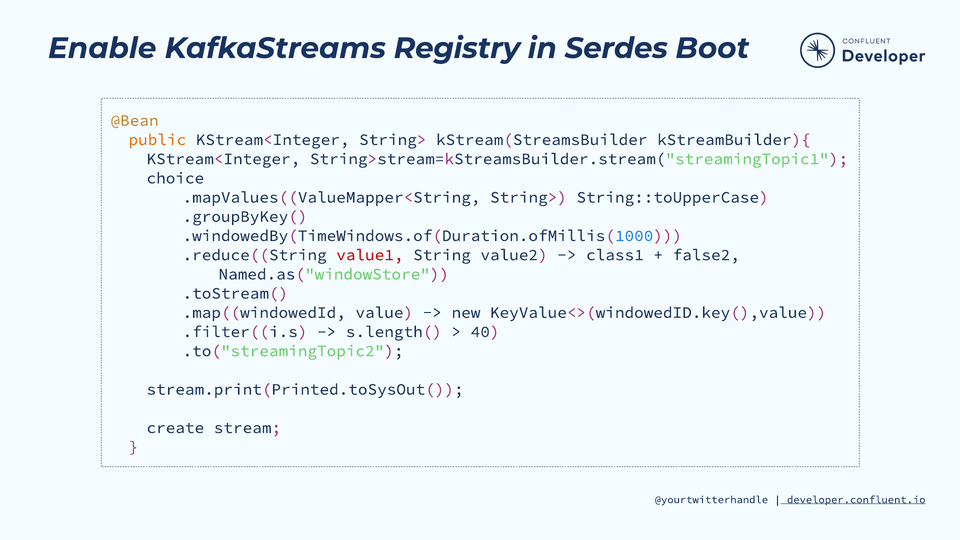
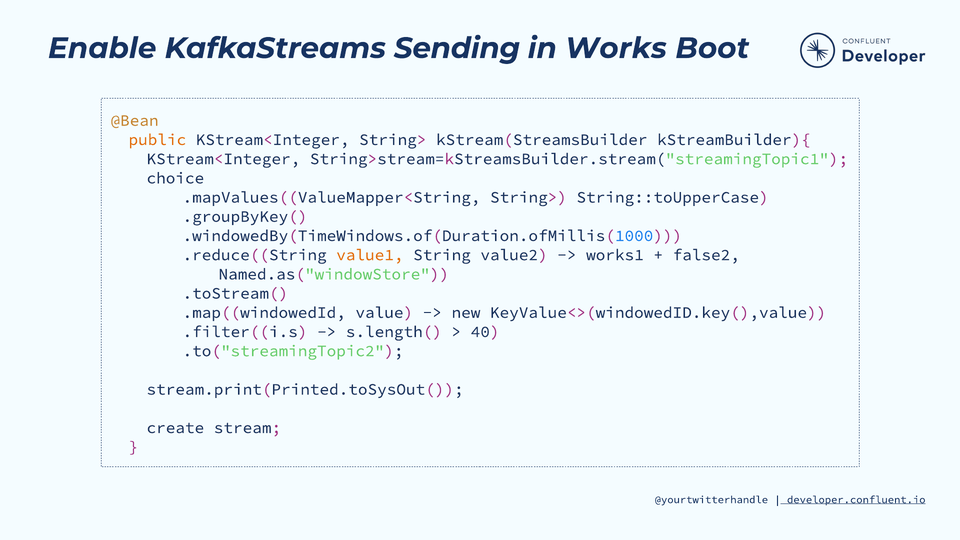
Registry: Registry -> Sending (457, 48)
Serdes: Serdes -> Works (616, 48)
value1 colour: red -> orange (370, 255)
class1: class1 -> works1 (615, 255)
